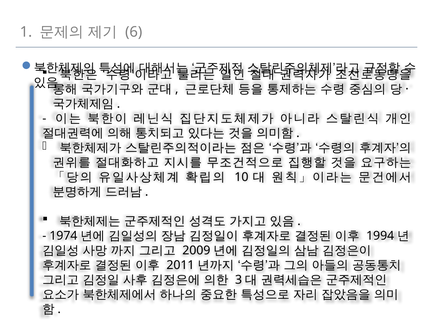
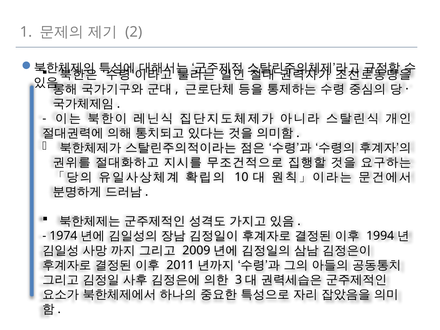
6: 6 -> 2 (134, 32)
